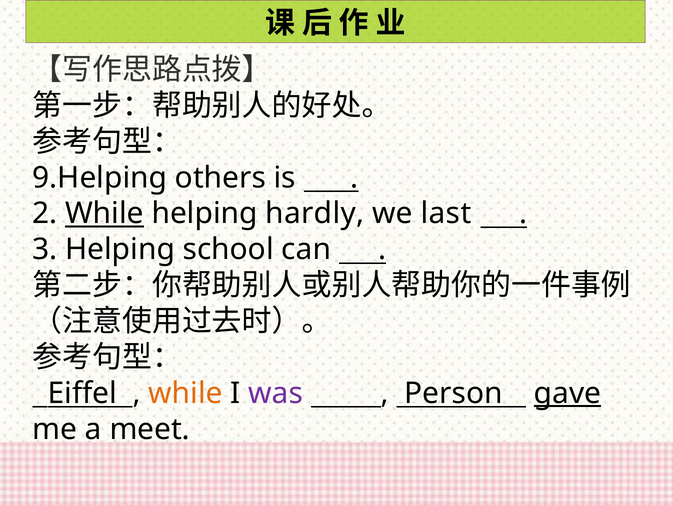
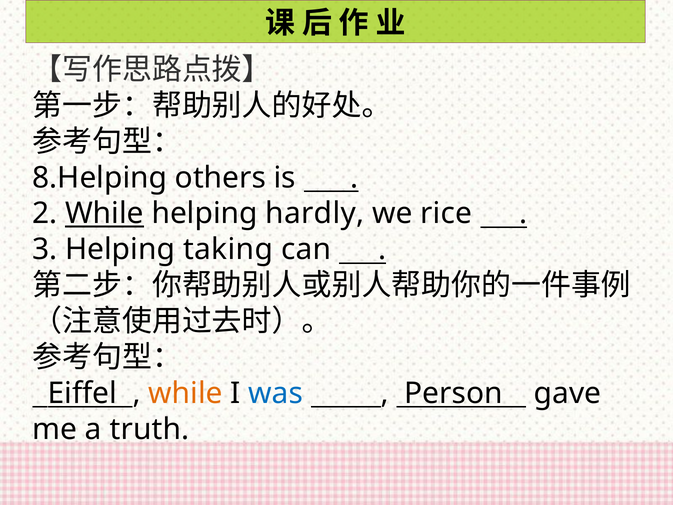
9.Helping: 9.Helping -> 8.Helping (100, 178)
last: last -> rice (446, 214)
school: school -> taking (228, 249)
was colour: purple -> blue (276, 393)
gave underline: present -> none (567, 393)
meet: meet -> truth (149, 429)
